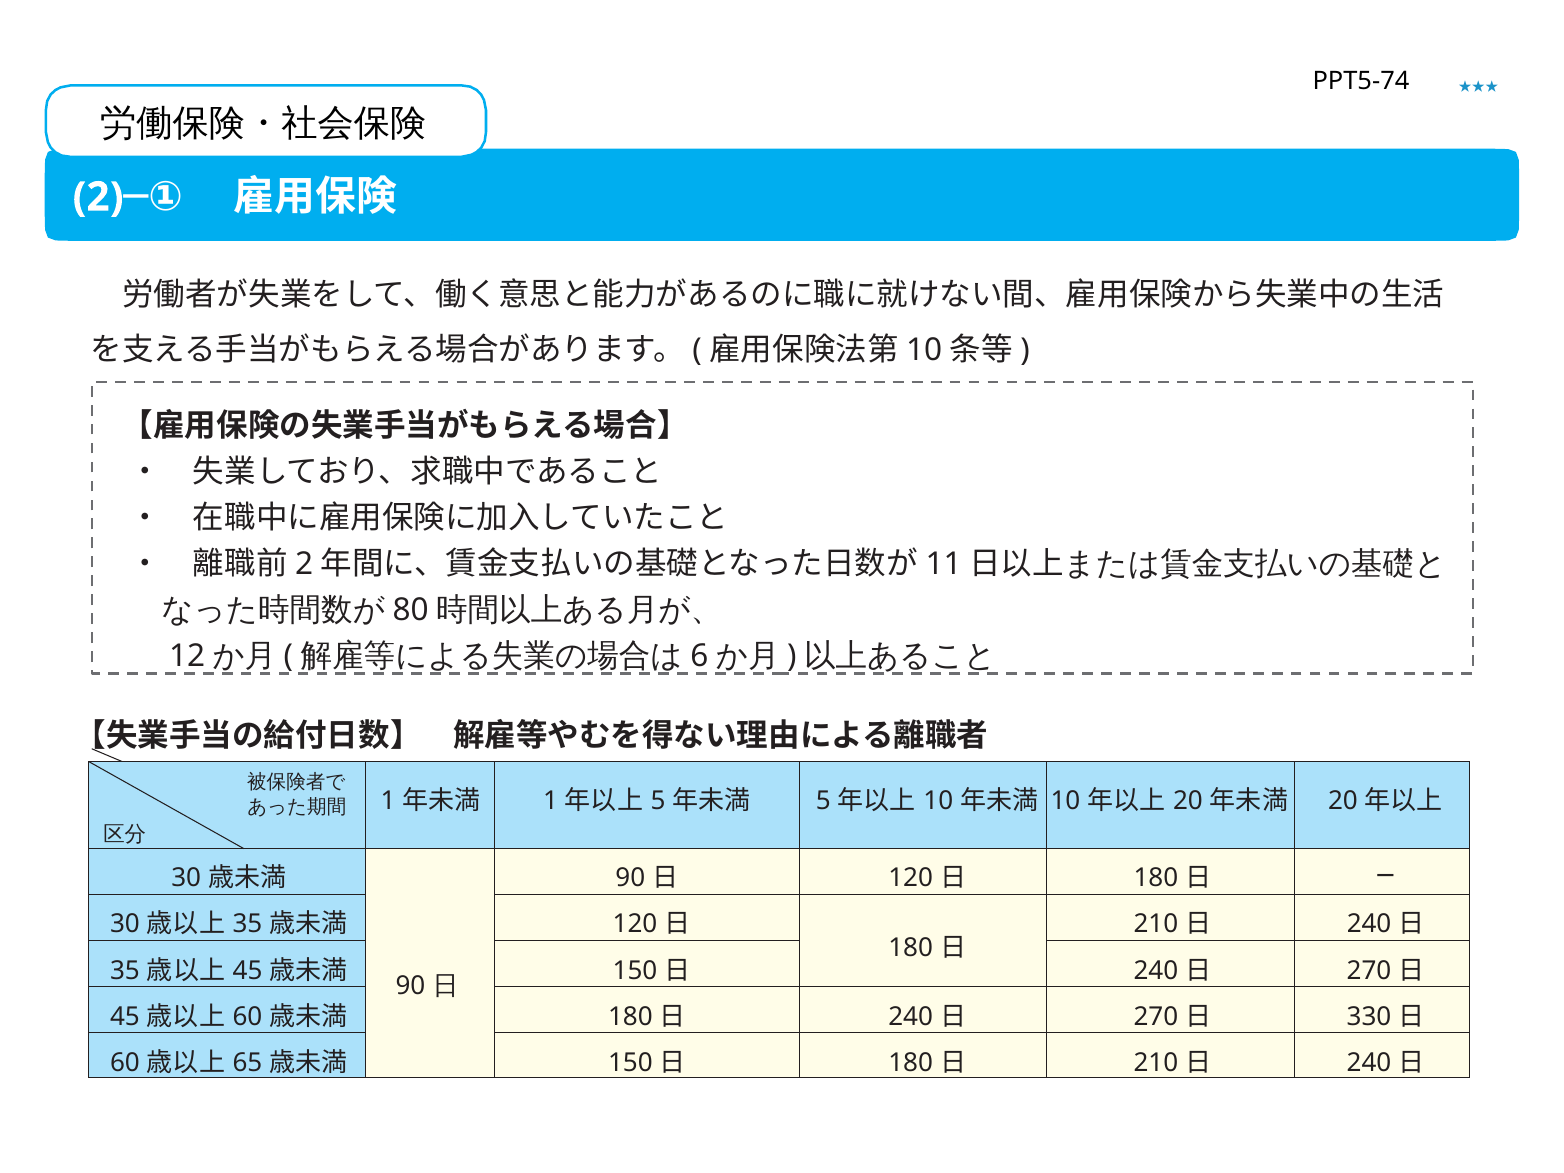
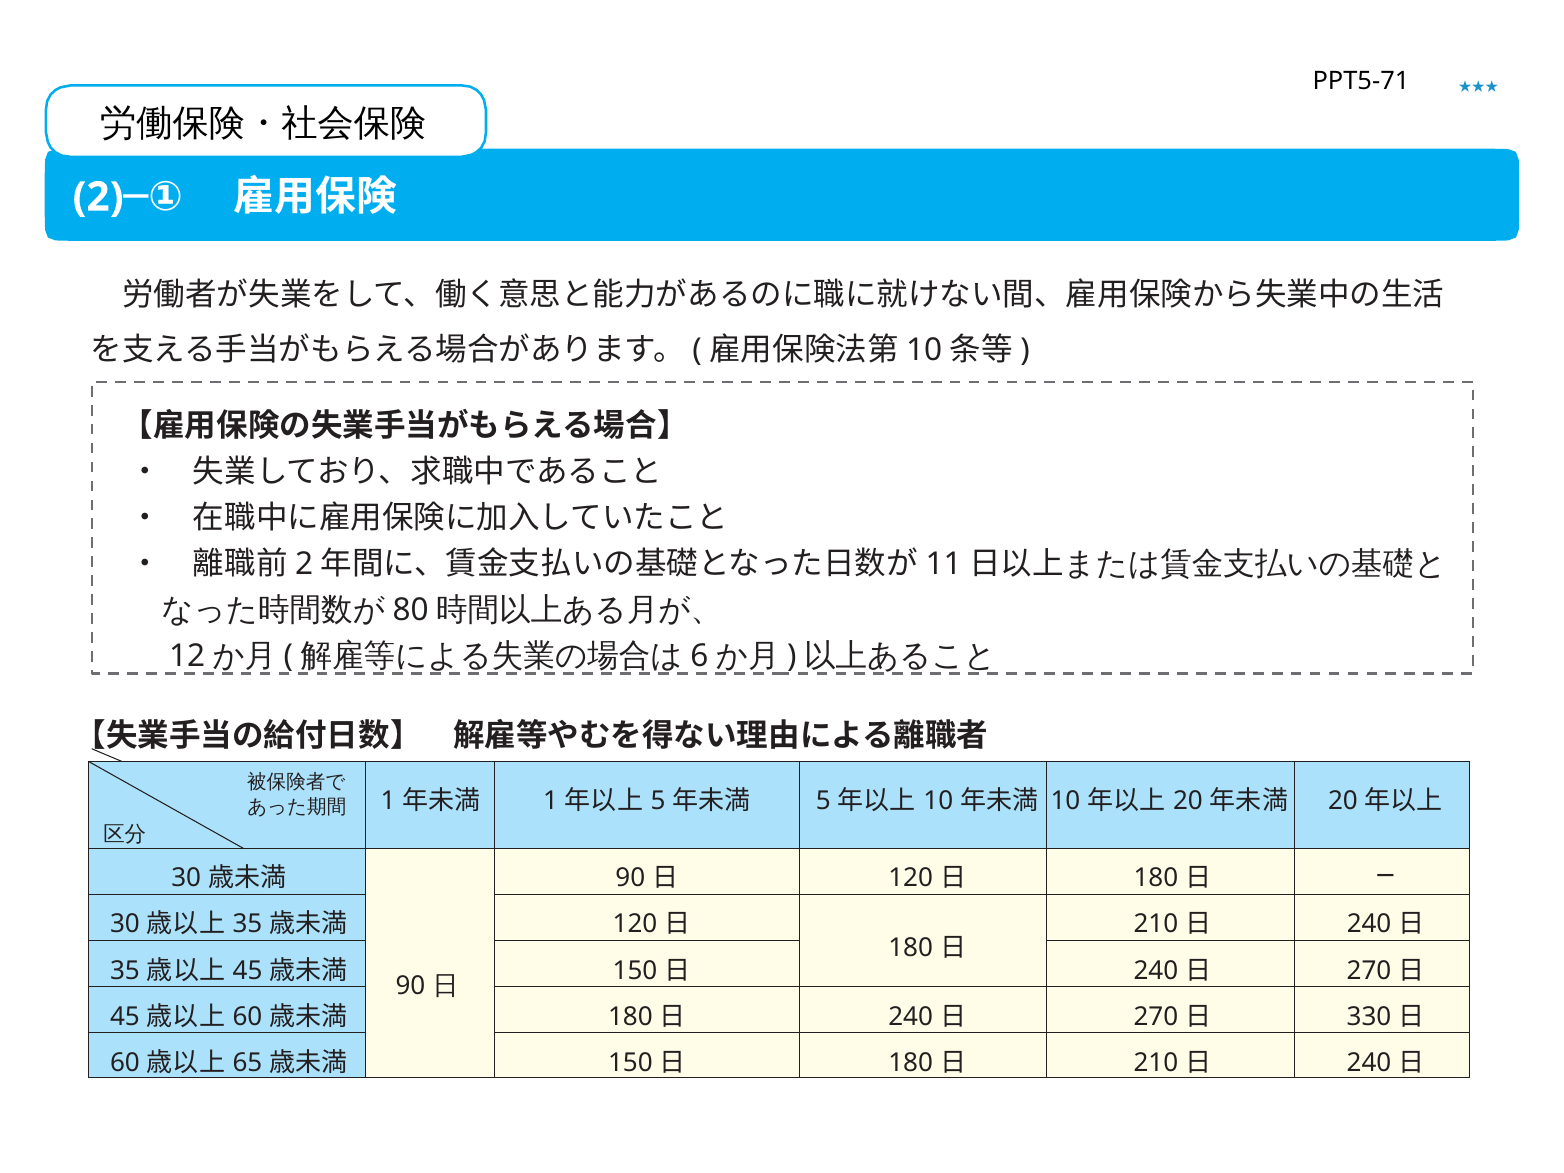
PPT5-74: PPT5-74 -> PPT5-71 (1361, 82)
